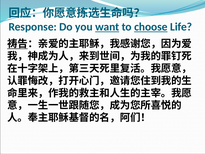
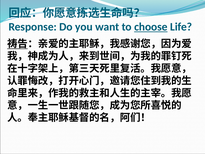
want underline: present -> none (107, 27)
